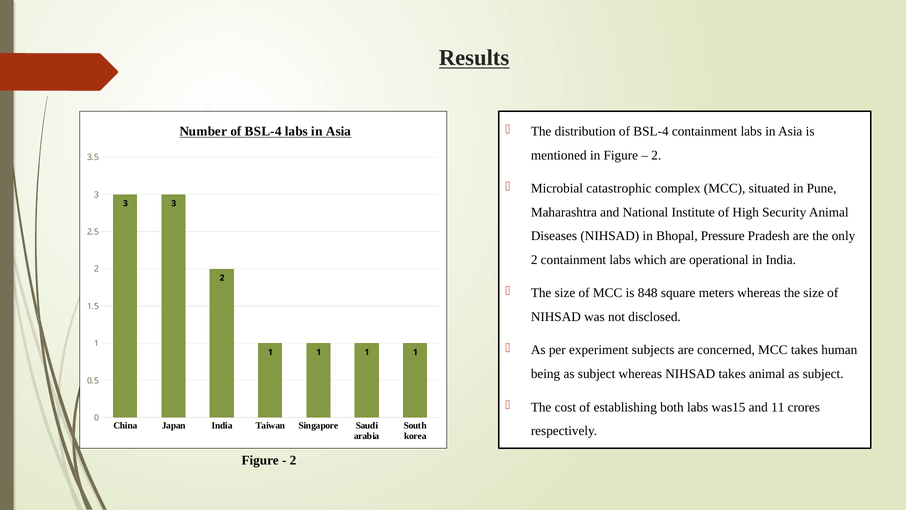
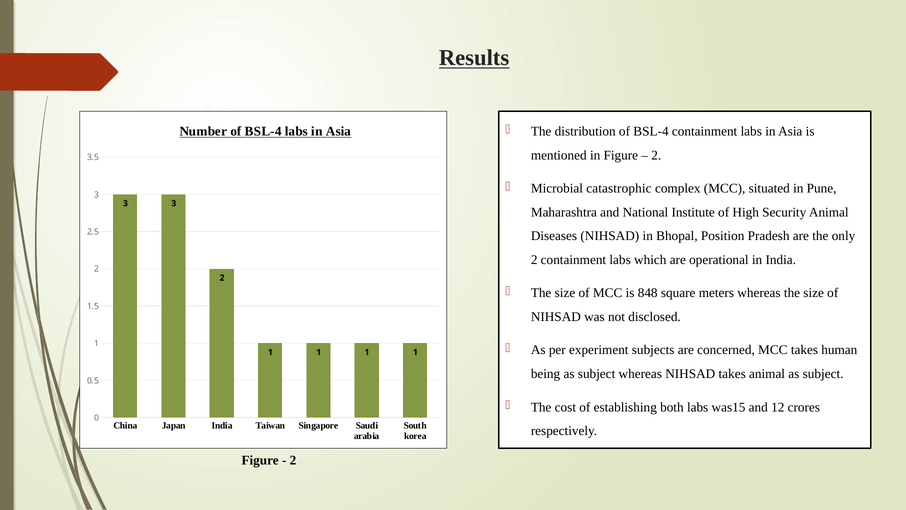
Pressure: Pressure -> Position (723, 236)
11: 11 -> 12 (778, 407)
